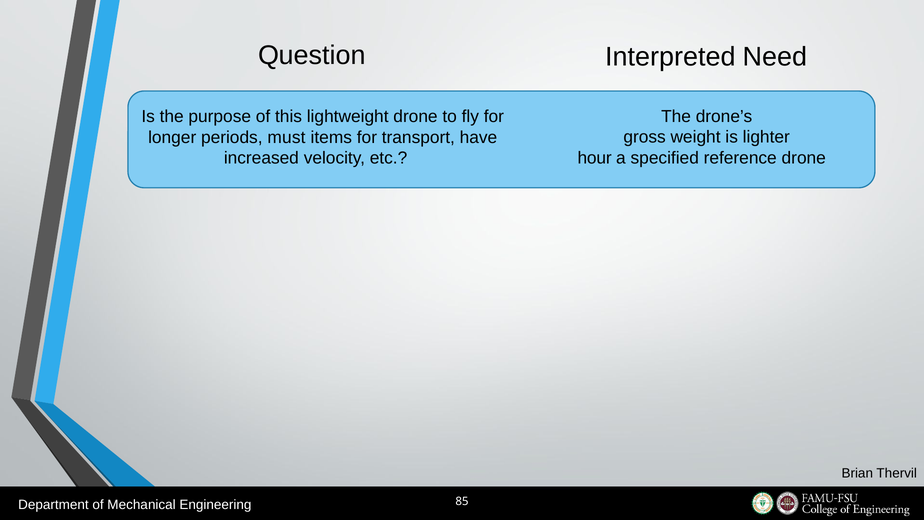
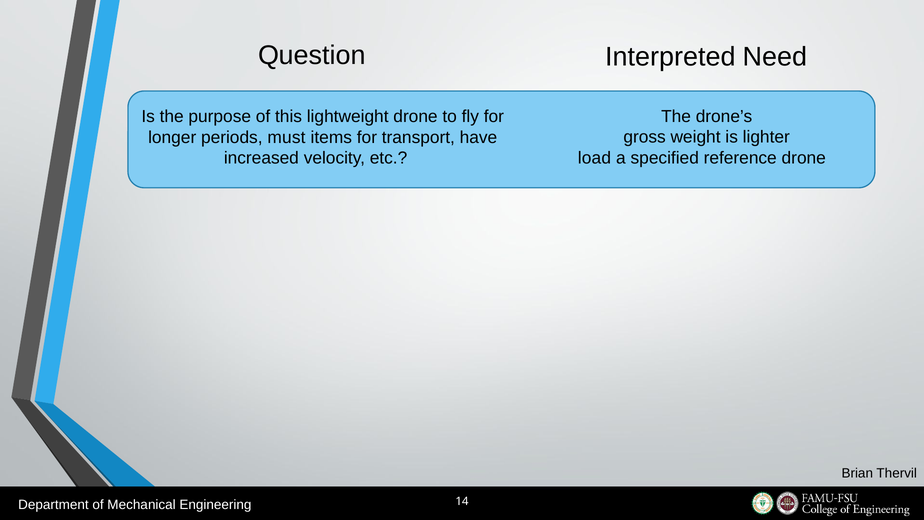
hour: hour -> load (594, 158)
85: 85 -> 14 (462, 501)
